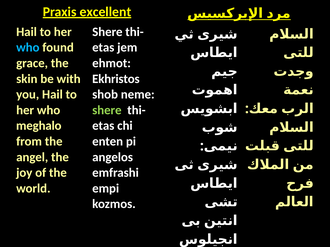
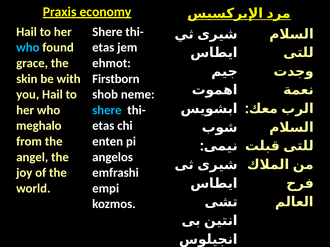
excellent: excellent -> economy (106, 12)
Ekhristos: Ekhristos -> Firstborn (116, 79)
shere colour: light green -> light blue (107, 110)
